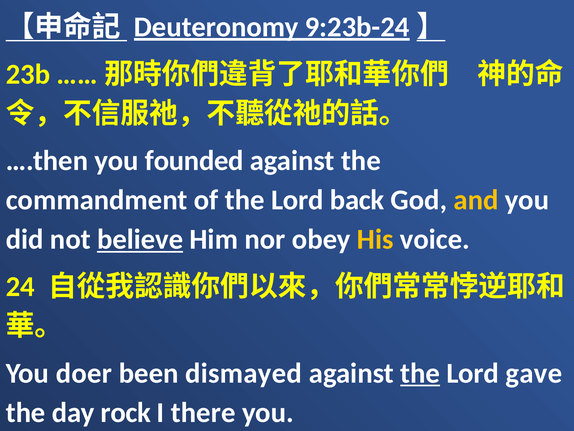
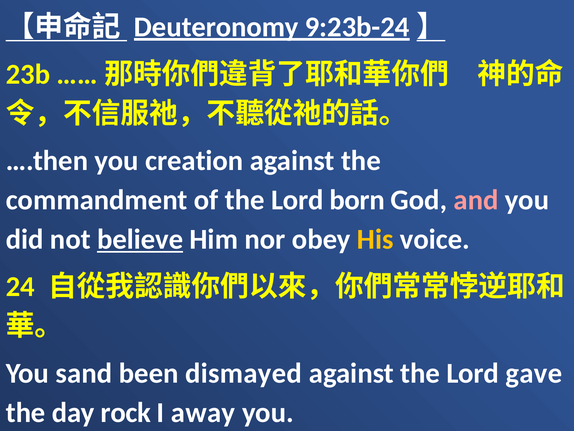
founded: founded -> creation (194, 161)
back: back -> born (357, 200)
and colour: yellow -> pink (476, 200)
doer: doer -> sand (84, 373)
the underline: present -> none (420, 373)
there: there -> away (203, 412)
